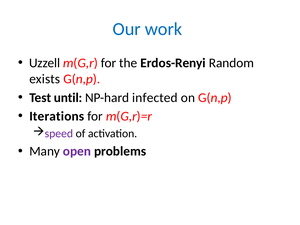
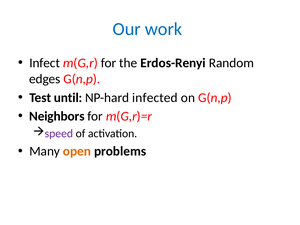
Uzzell: Uzzell -> Infect (45, 63)
exists: exists -> edges (45, 79)
Iterations: Iterations -> Neighbors (57, 116)
open colour: purple -> orange (77, 151)
